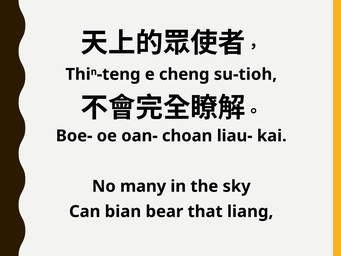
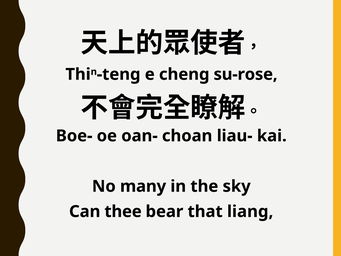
su-tioh: su-tioh -> su-rose (246, 74)
bian: bian -> thee (123, 211)
